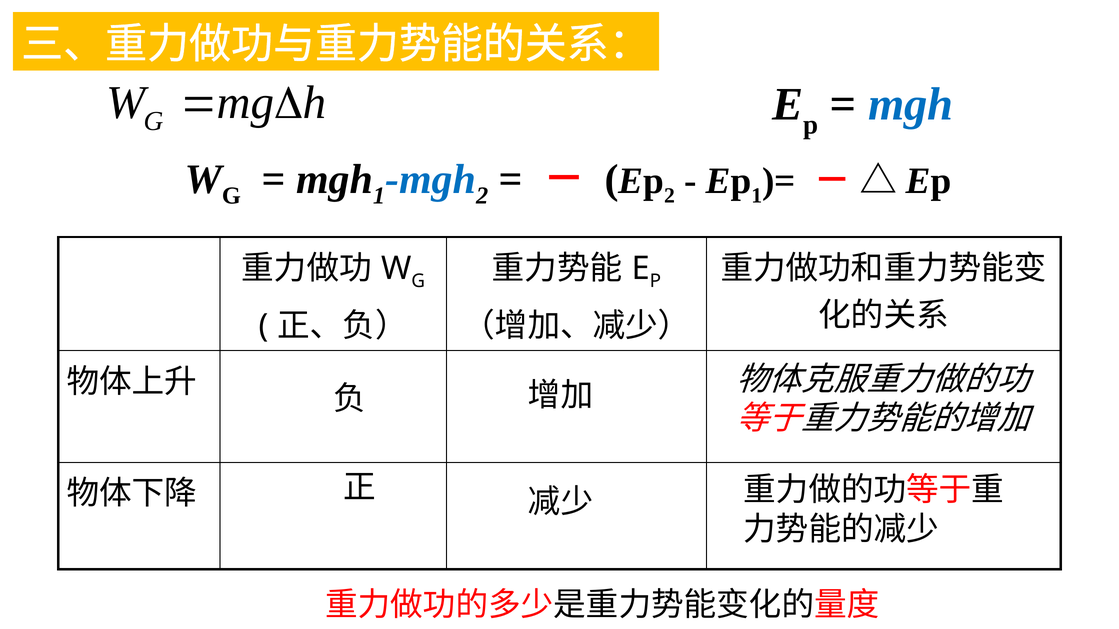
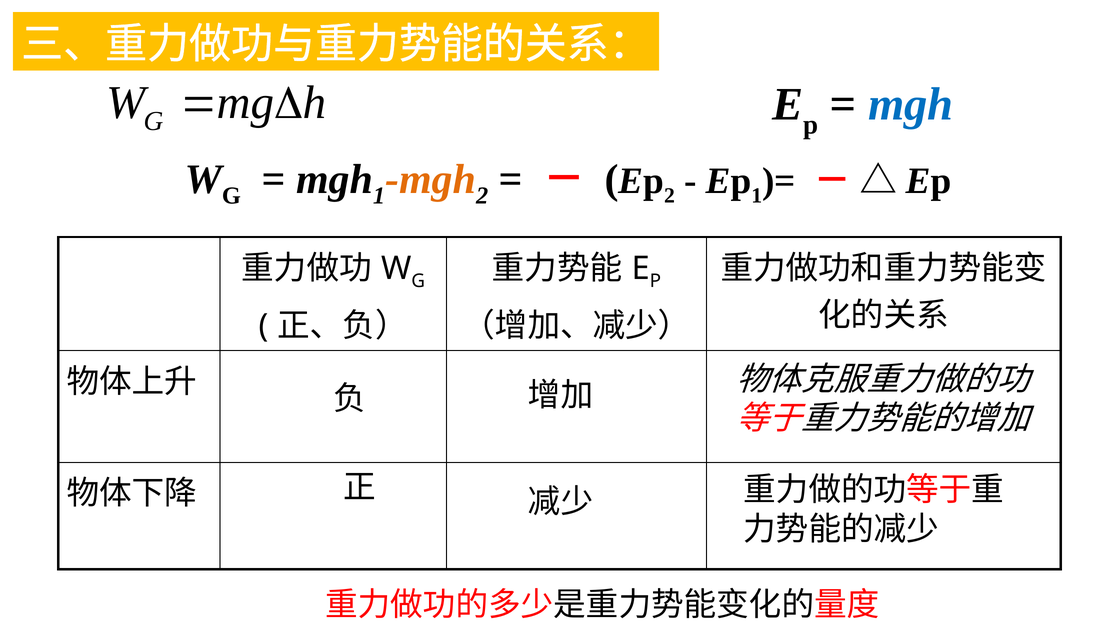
mgh colour: blue -> orange (431, 180)
